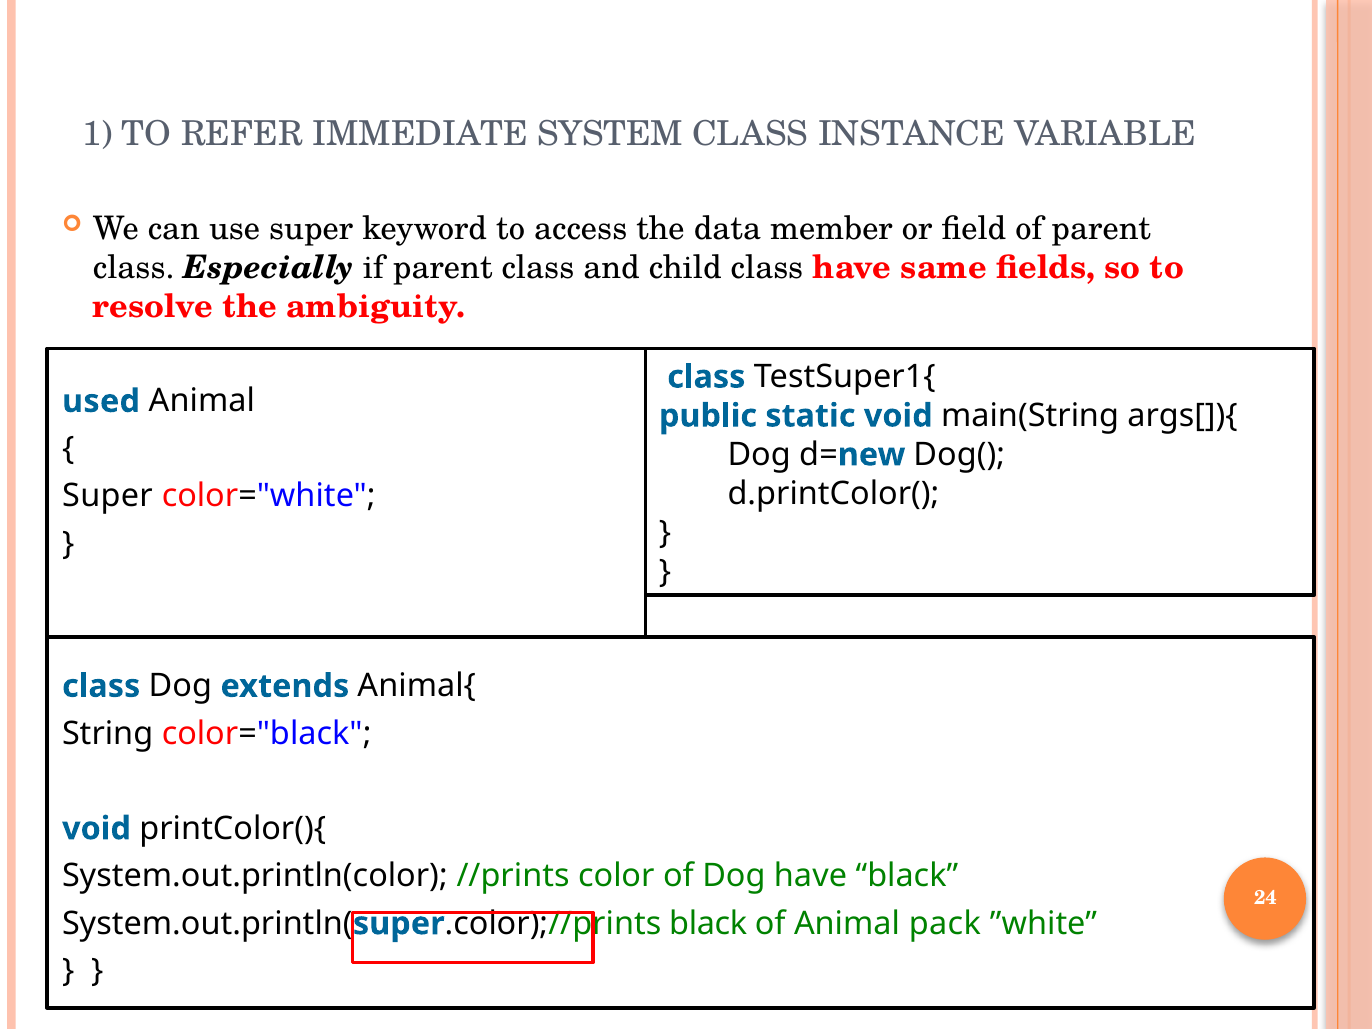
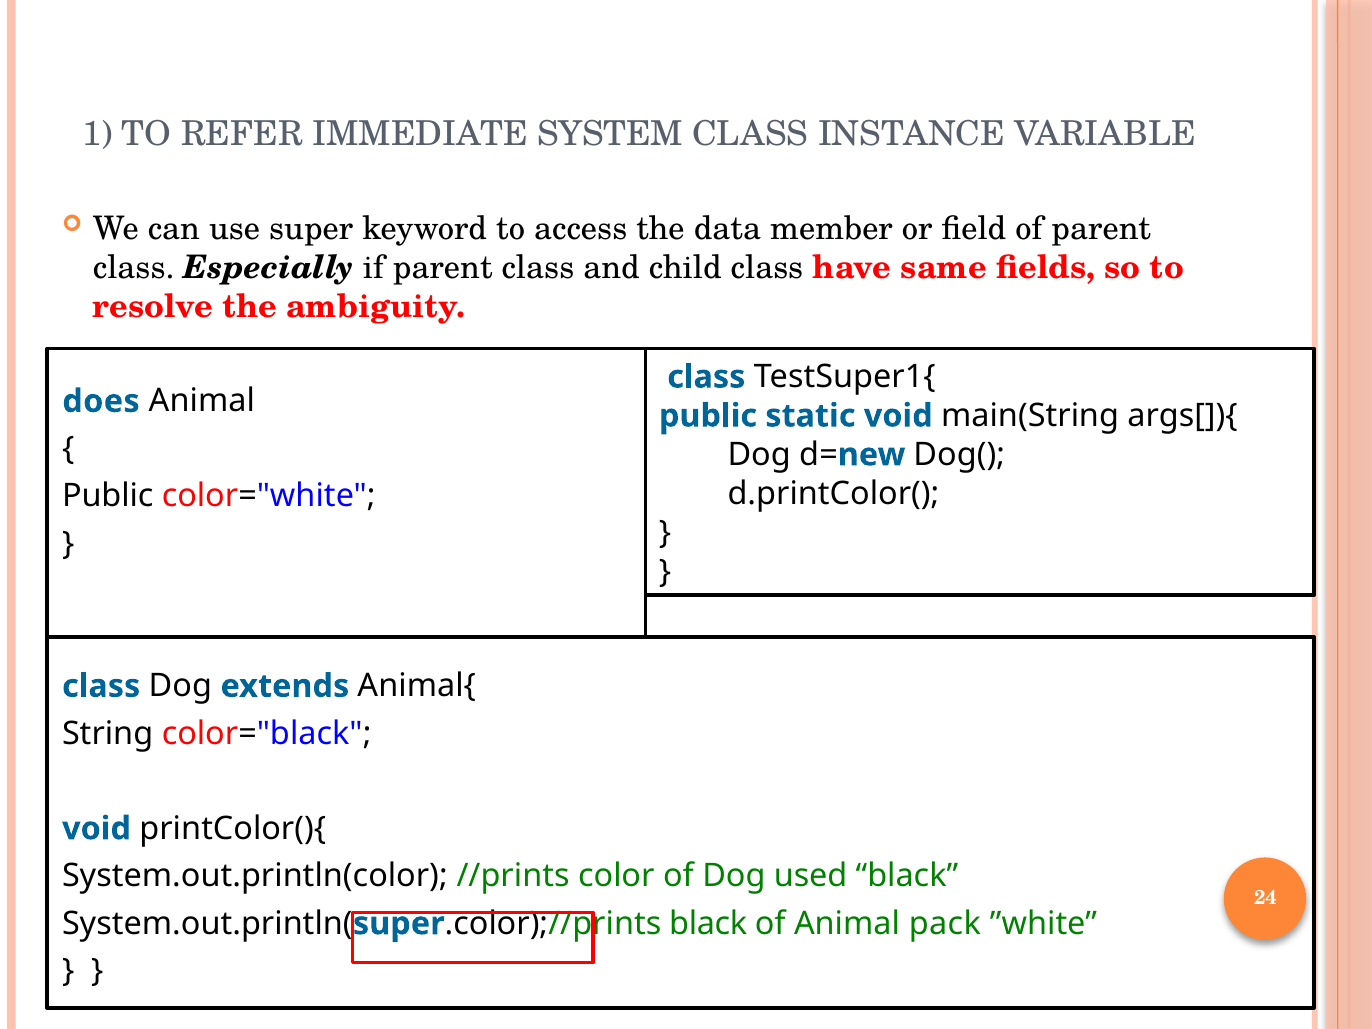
used: used -> does (101, 401)
Super: Super -> Public (108, 496)
Dog have: have -> used (811, 876)
